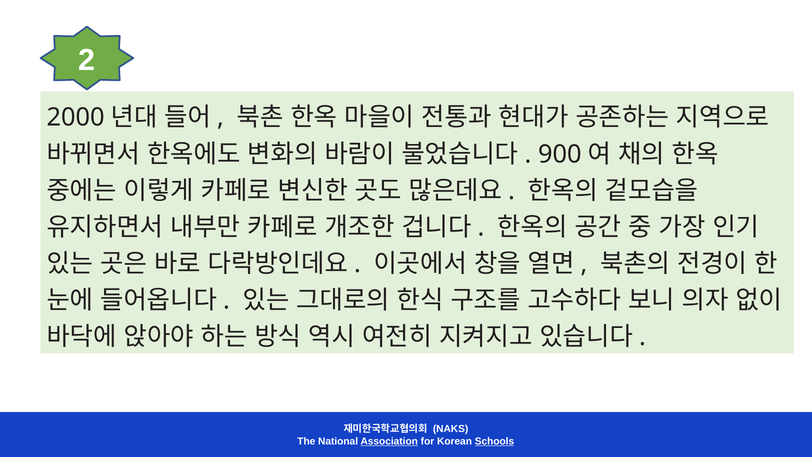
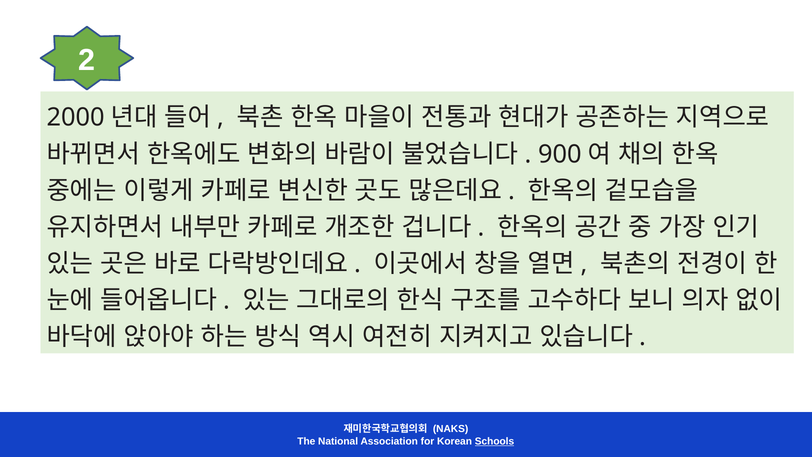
Association underline: present -> none (389, 441)
